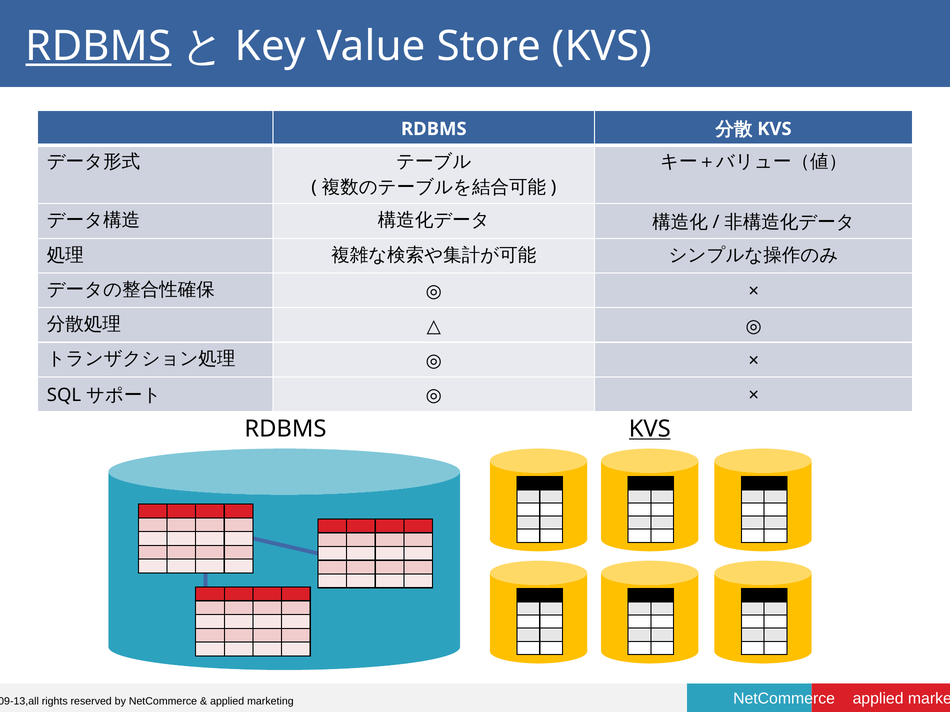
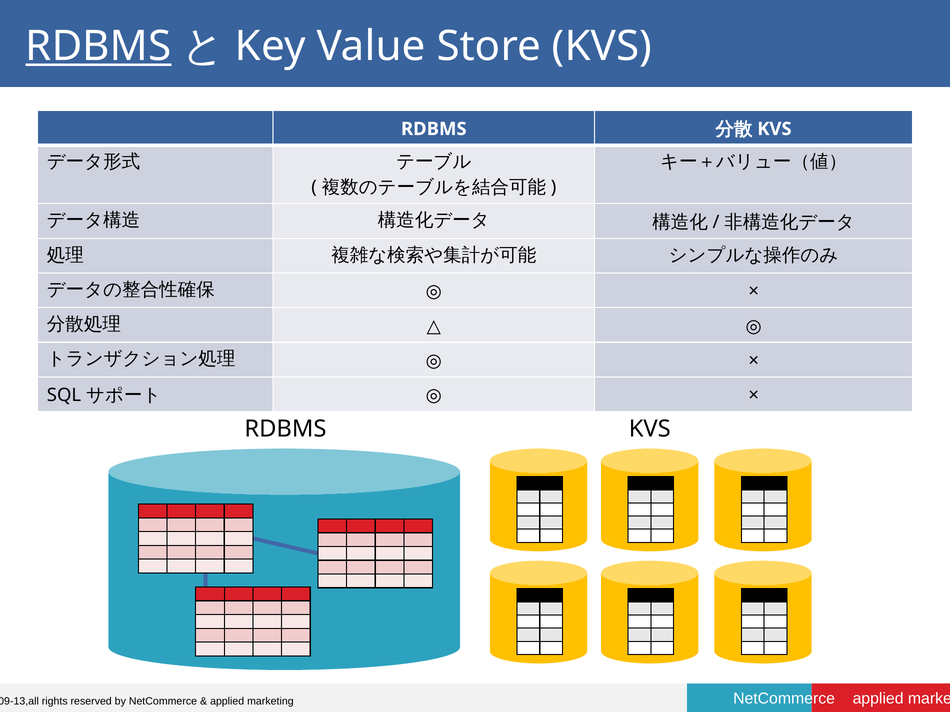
KVS underline: present -> none (650, 429)
